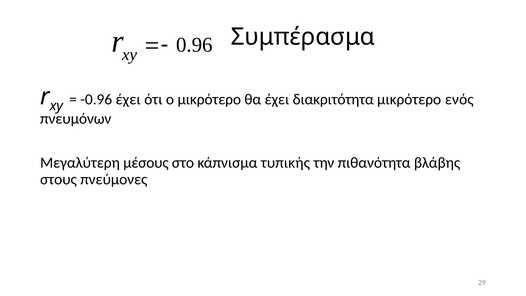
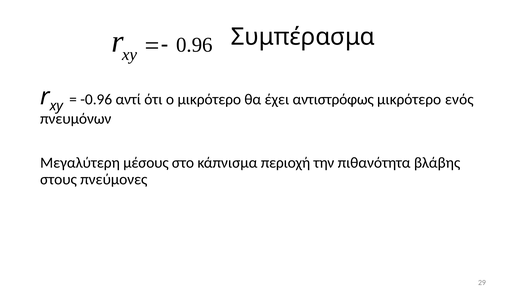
-0.96 έχει: έχει -> αντί (128, 99)
διακριτότητα: διακριτότητα -> αντιστρόφως (333, 99)
τυπικής: τυπικής -> περιοχή (286, 163)
